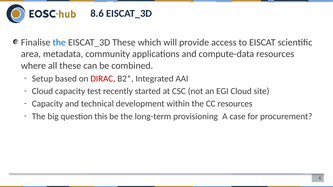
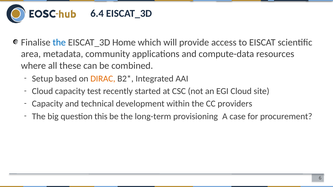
8.6: 8.6 -> 6.4 (97, 13)
EISCAT_3D These: These -> Home (124, 42)
DIRAC colour: red -> orange (103, 79)
CC resources: resources -> providers (235, 104)
